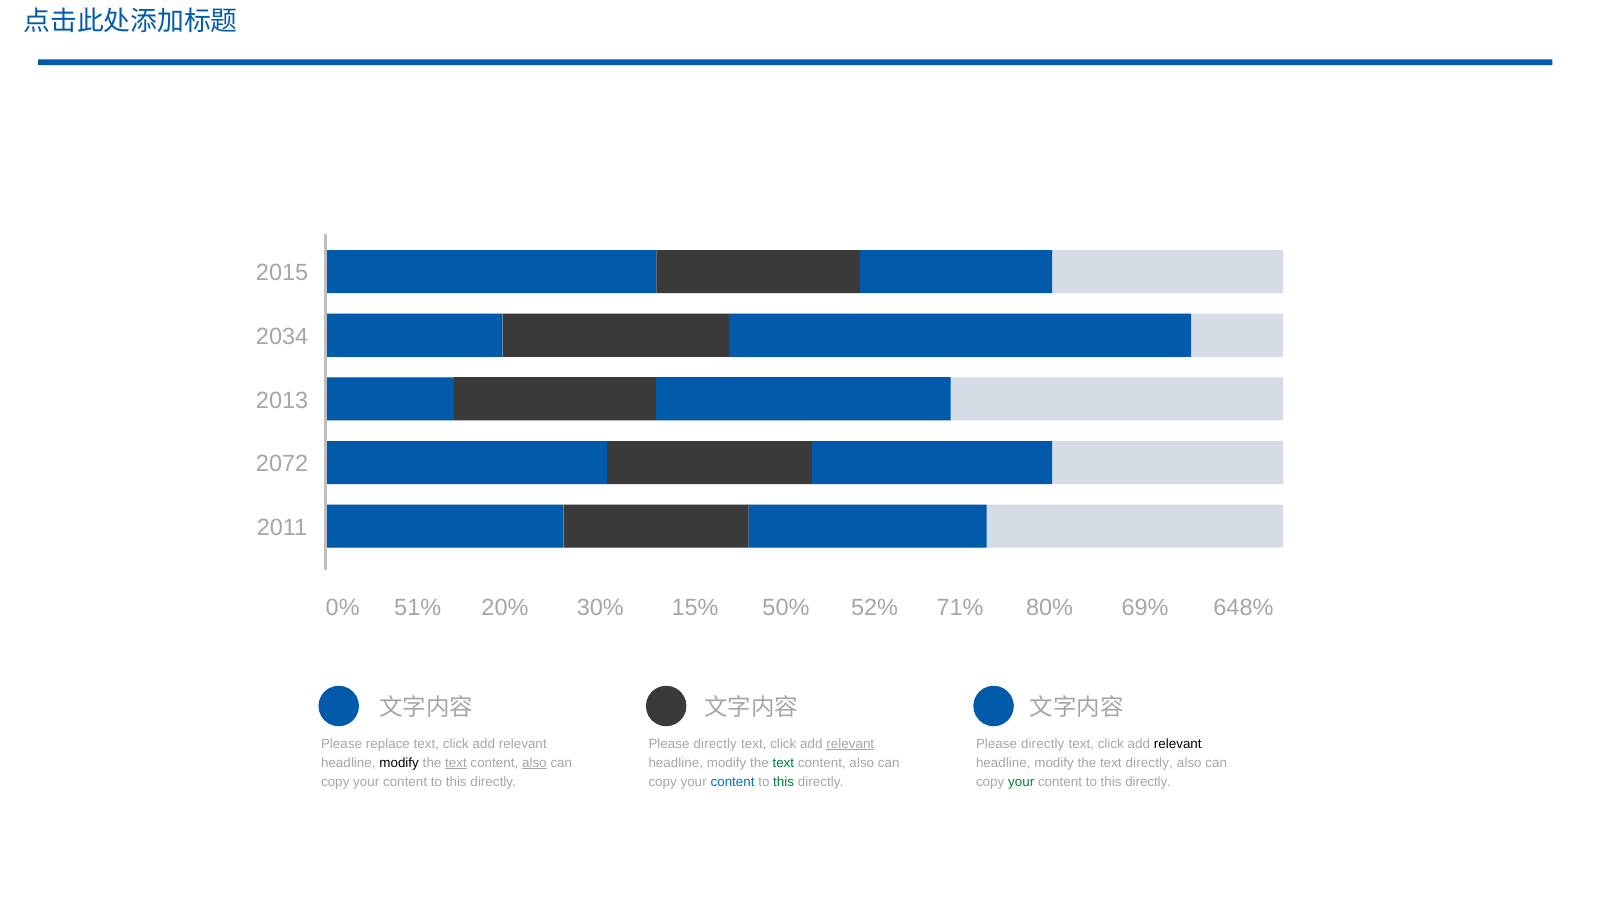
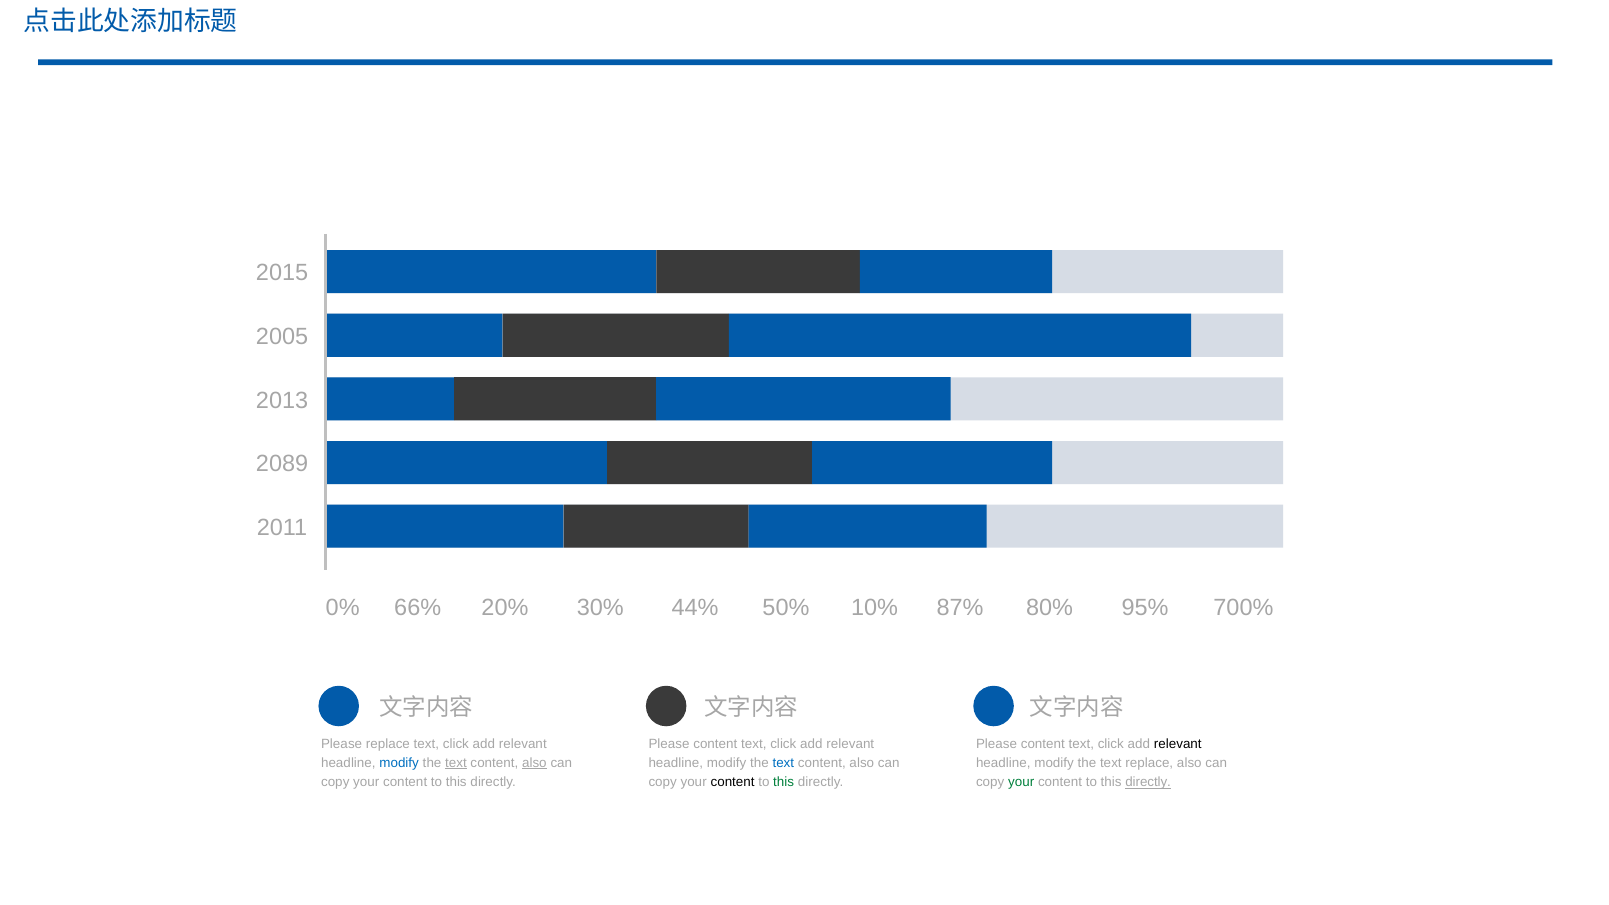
2034: 2034 -> 2005 (282, 337)
2072: 2072 -> 2089 (282, 464)
51%: 51% -> 66% (418, 608)
15%: 15% -> 44% (695, 608)
52%: 52% -> 10% (875, 608)
71%: 71% -> 87% (960, 608)
69%: 69% -> 95% (1145, 608)
648%: 648% -> 700% (1243, 608)
directly: directly -> content (715, 744)
relevant underline: present -> none (850, 744)
directly: directly -> content (1043, 744)
modify colour: black -> blue (399, 763)
text colour: green -> blue (783, 763)
text directly: directly -> replace (1149, 763)
content colour: blue -> black (733, 782)
directly underline: none -> present (1148, 782)
